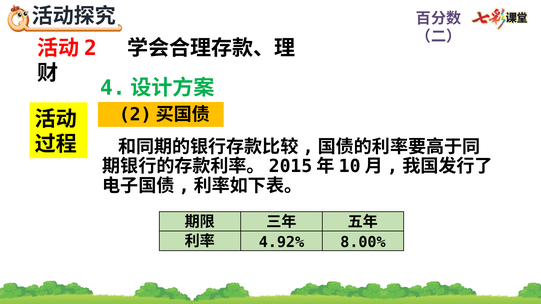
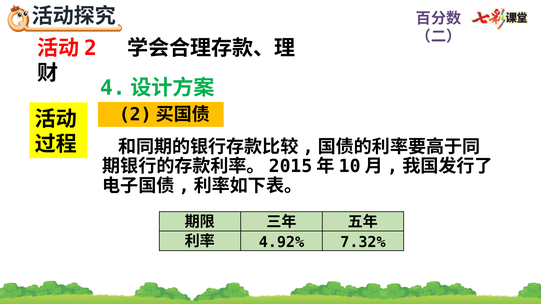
8.00%: 8.00% -> 7.32% (363, 242)
